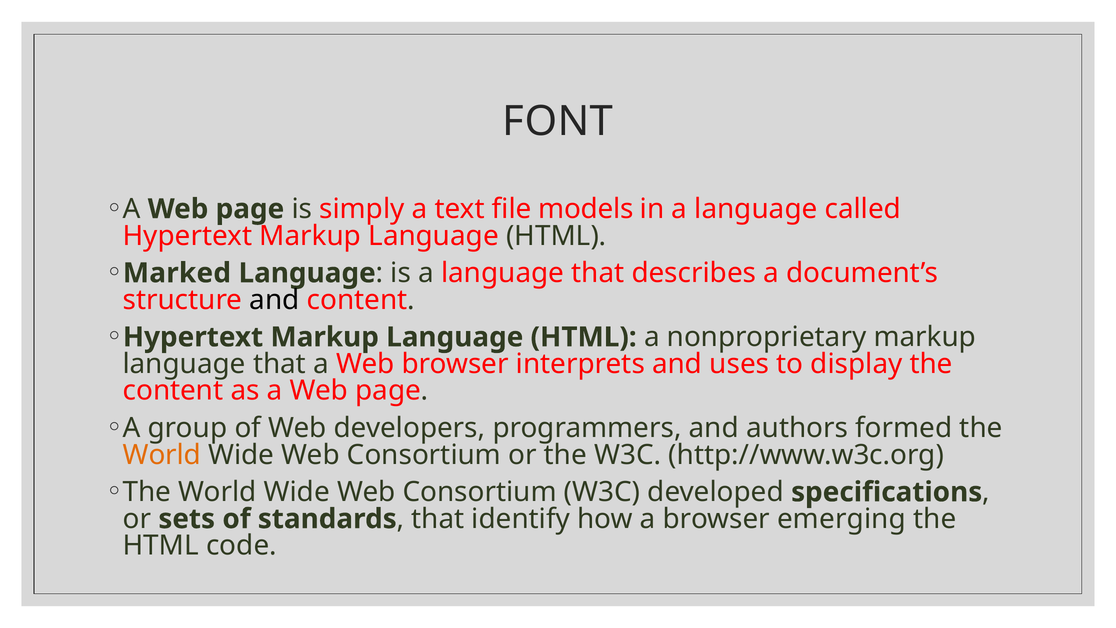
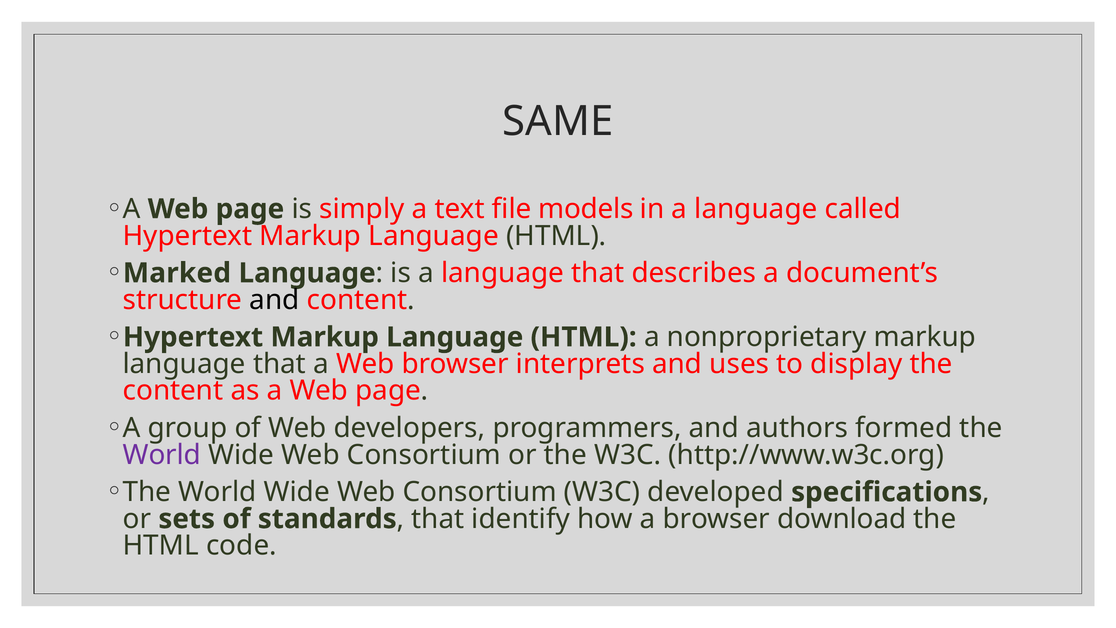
FONT: FONT -> SAME (558, 121)
World colour: orange -> purple (162, 455)
emerging: emerging -> download (842, 519)
